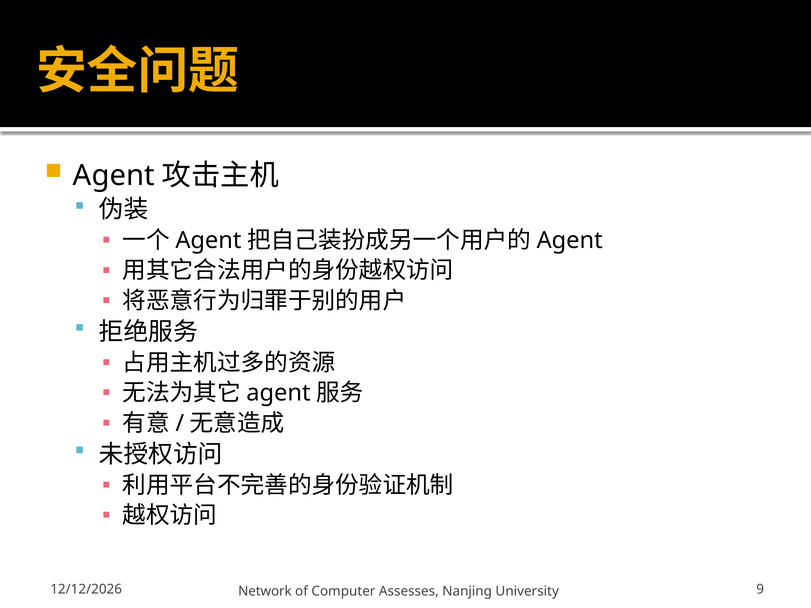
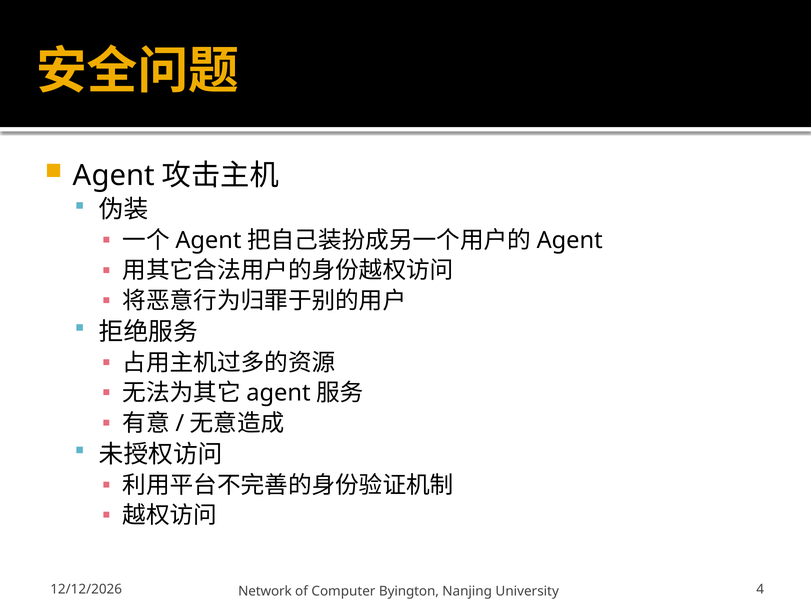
Assesses: Assesses -> Byington (409, 592)
9: 9 -> 4 (760, 589)
